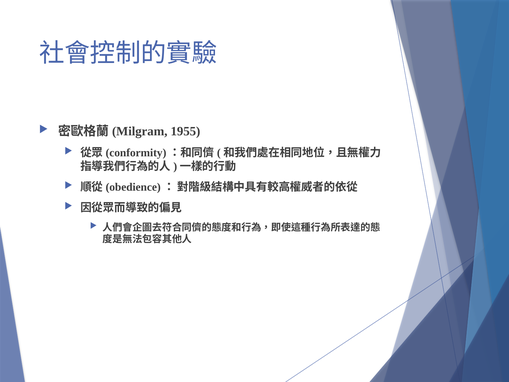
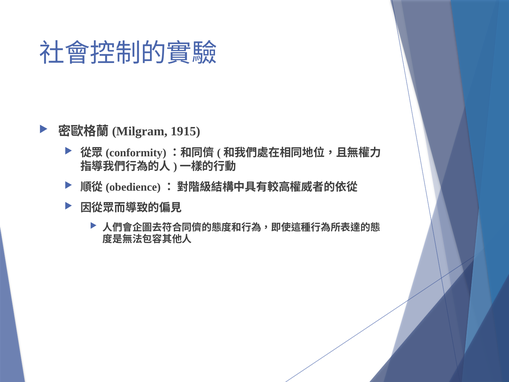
1955: 1955 -> 1915 (185, 131)
